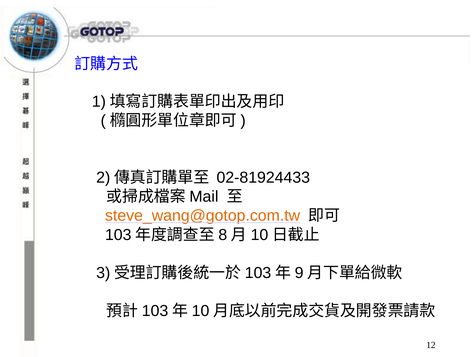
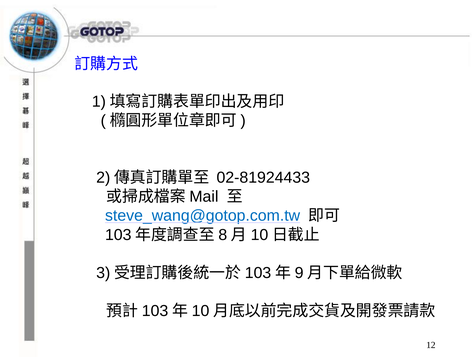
steve_wang@gotop.com.tw colour: orange -> blue (203, 216)
